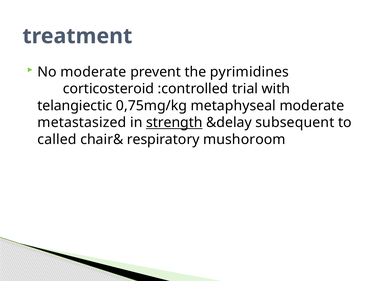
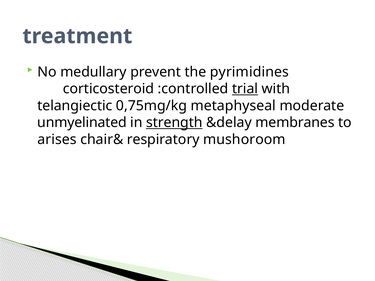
No moderate: moderate -> medullary (93, 72)
trial underline: none -> present (245, 89)
metastasized: metastasized -> unmyelinated (82, 123)
subsequent: subsequent -> membranes (295, 123)
called: called -> arises (57, 140)
